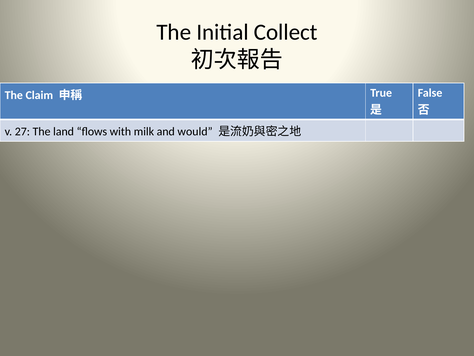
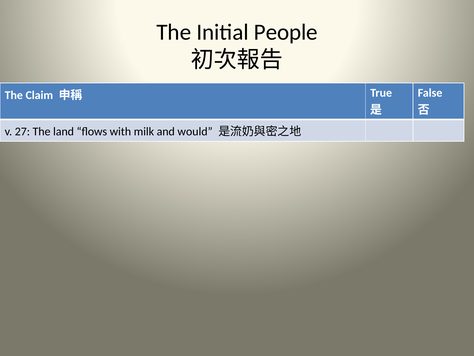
Collect: Collect -> People (286, 32)
